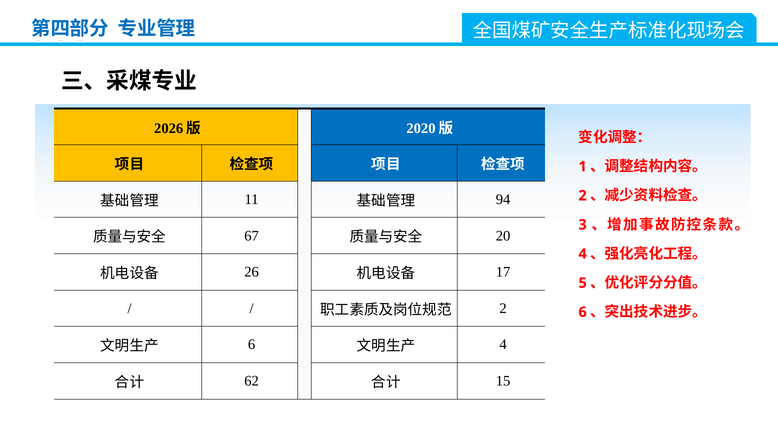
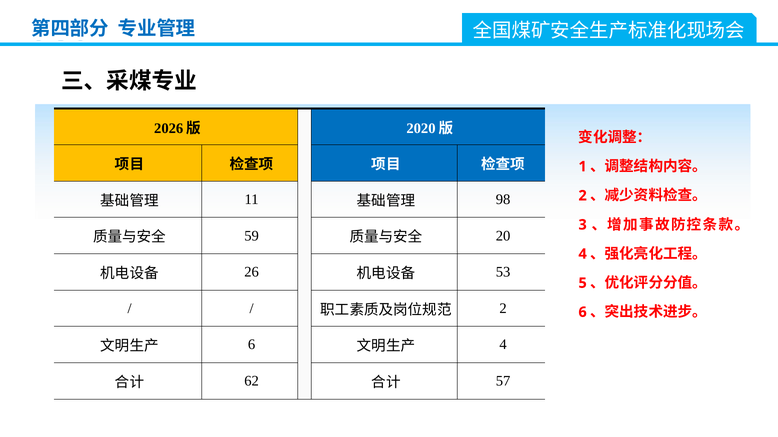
94: 94 -> 98 (503, 200)
67: 67 -> 59 (252, 236)
17: 17 -> 53 (503, 272)
15: 15 -> 57 (503, 381)
